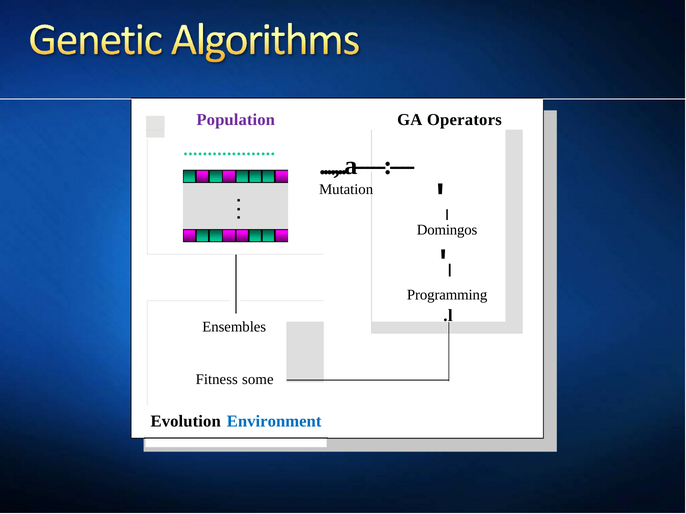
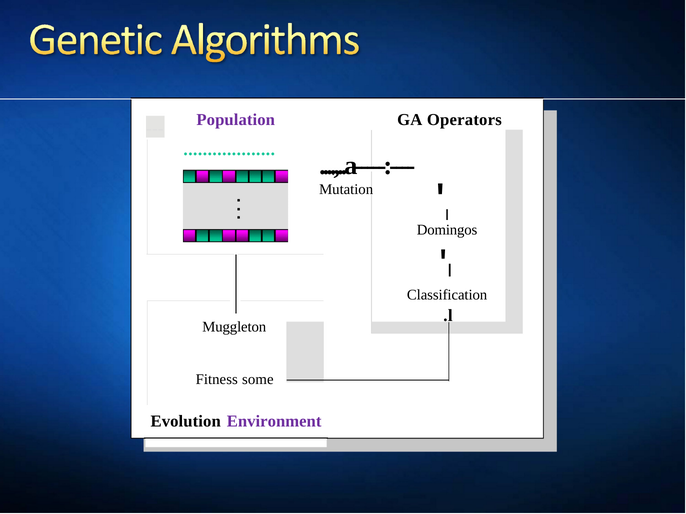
Programming: Programming -> Classification (447, 295)
Ensembles: Ensembles -> Muggleton (234, 327)
Environment colour: blue -> purple (274, 422)
